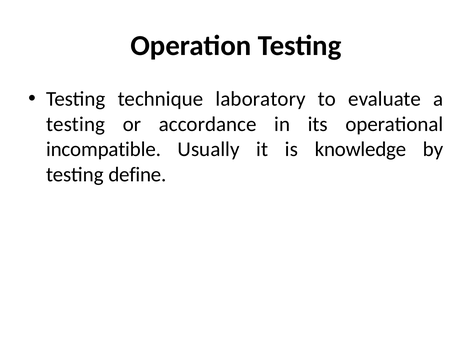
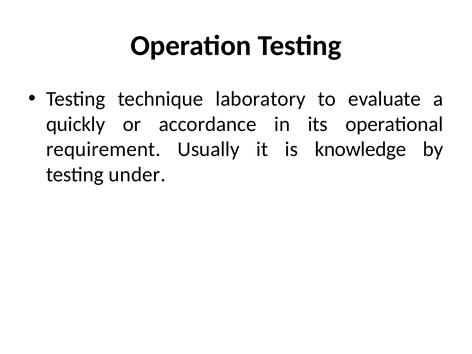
testing: testing -> quickly (76, 124)
incompatible: incompatible -> requirement (103, 149)
define: define -> under (137, 175)
